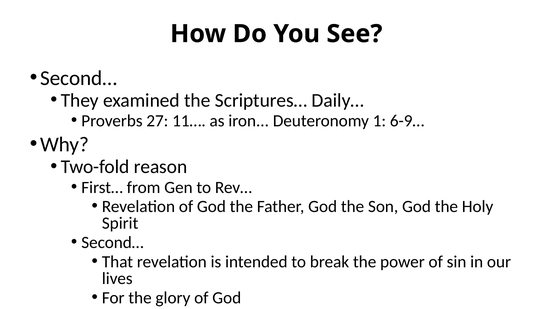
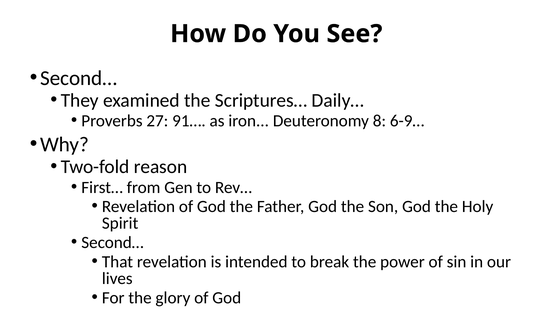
11…: 11… -> 91… (189, 121)
1: 1 -> 8 (379, 121)
